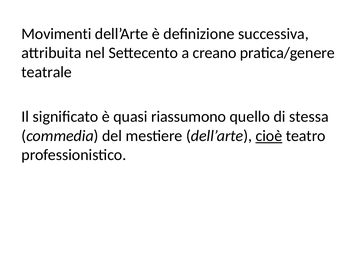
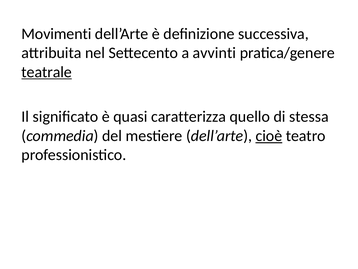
creano: creano -> avvinti (214, 53)
teatrale underline: none -> present (47, 72)
riassumono: riassumono -> caratterizza (189, 116)
